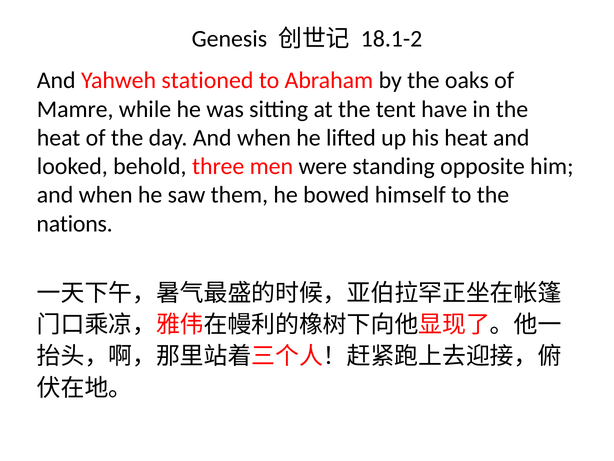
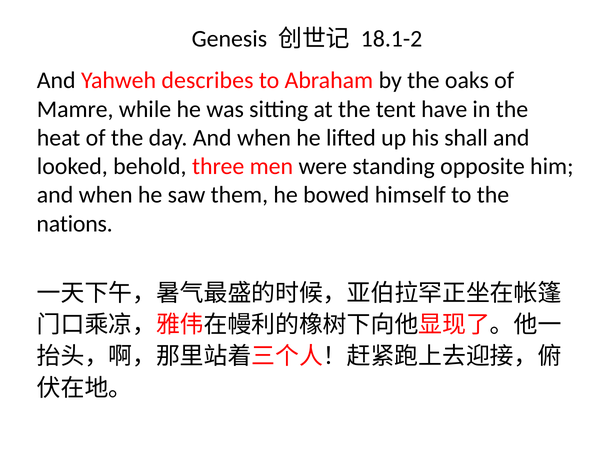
stationed: stationed -> describes (207, 80)
his heat: heat -> shall (466, 138)
